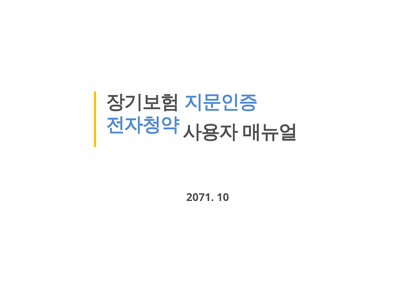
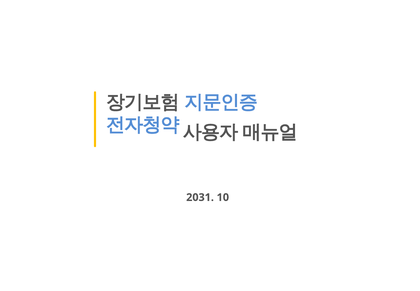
2071: 2071 -> 2031 (200, 197)
